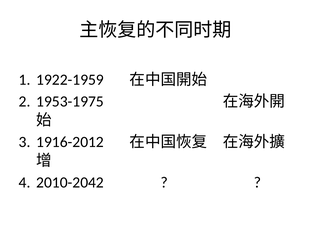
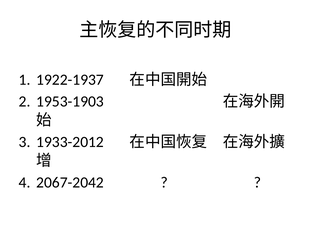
1922-1959: 1922-1959 -> 1922-1937 (70, 79)
1953-1975: 1953-1975 -> 1953-1903 (70, 101)
1916-2012: 1916-2012 -> 1933-2012 (70, 142)
2010-2042: 2010-2042 -> 2067-2042 (70, 182)
